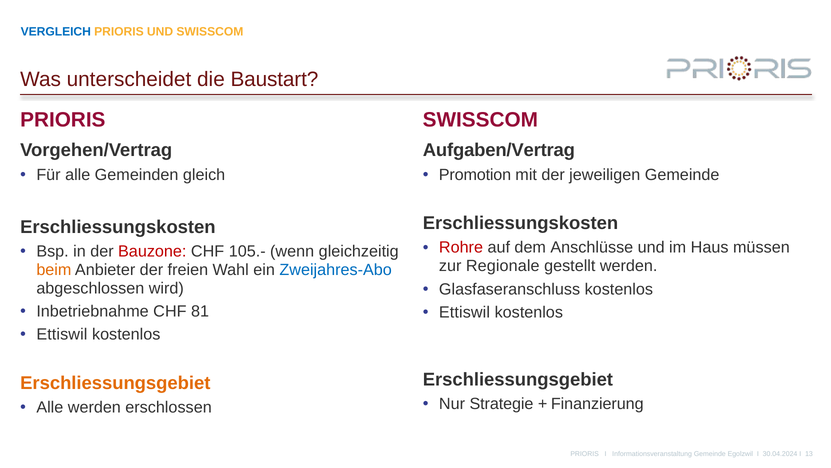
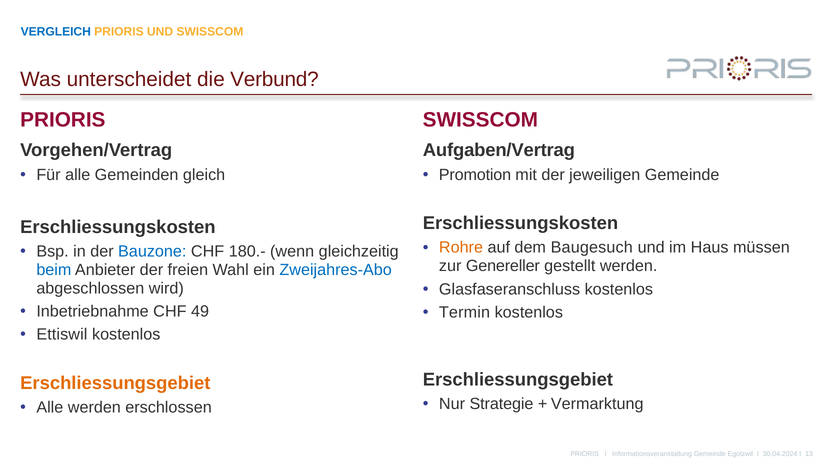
Baustart: Baustart -> Verbund (274, 79)
Rohre colour: red -> orange (461, 247)
Anschlüsse: Anschlüsse -> Baugesuch (592, 247)
Bauzone colour: red -> blue (152, 251)
105.-: 105.- -> 180.- (247, 251)
Regionale: Regionale -> Genereller (503, 266)
beim colour: orange -> blue (54, 270)
81: 81 -> 49 (200, 311)
Ettiswil: Ettiswil -> Termin (464, 312)
Finanzierung: Finanzierung -> Vermarktung (597, 403)
